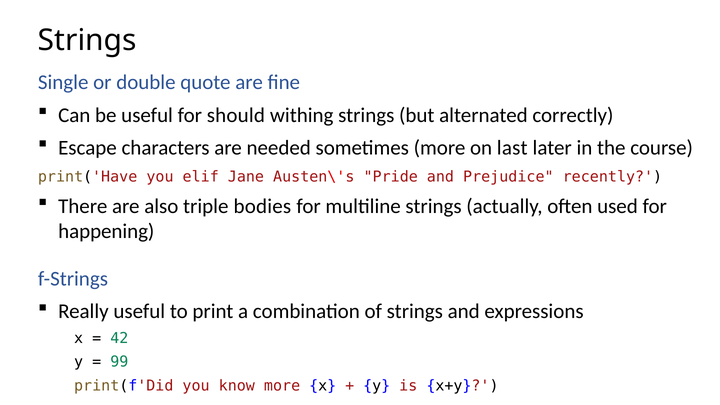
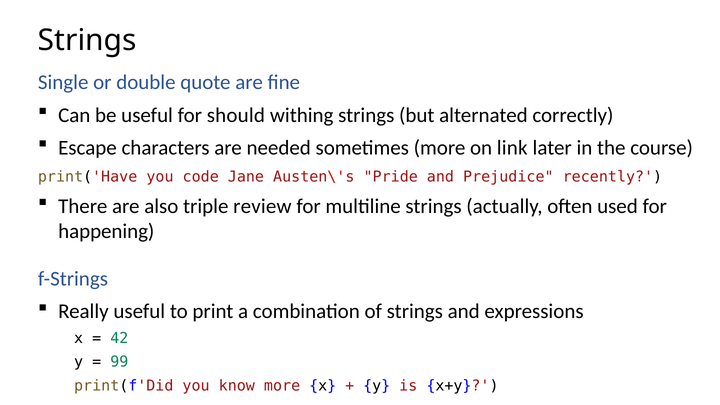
last: last -> link (512, 148)
elif: elif -> code (201, 177)
bodies: bodies -> review (262, 206)
